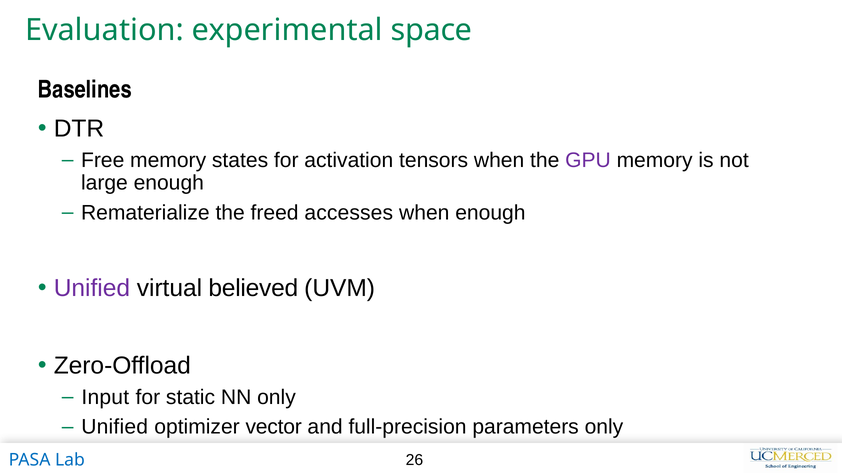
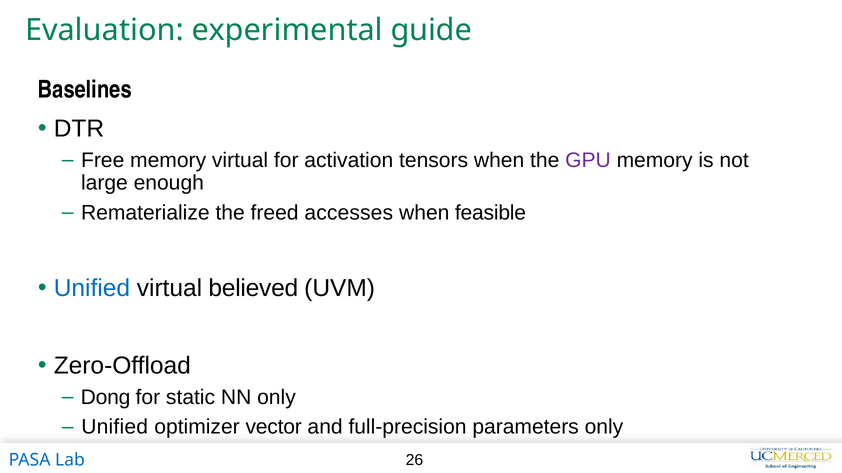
space: space -> guide (431, 30)
memory states: states -> virtual (240, 160)
when enough: enough -> feasible (491, 213)
Unified colour: purple -> blue (92, 289)
Input: Input -> Dong (106, 398)
